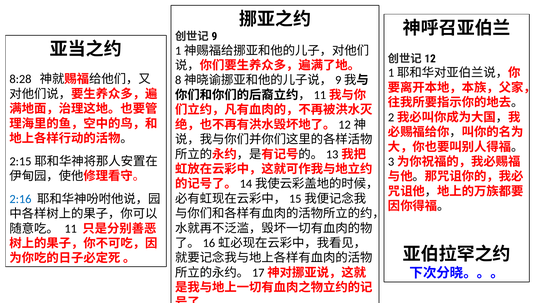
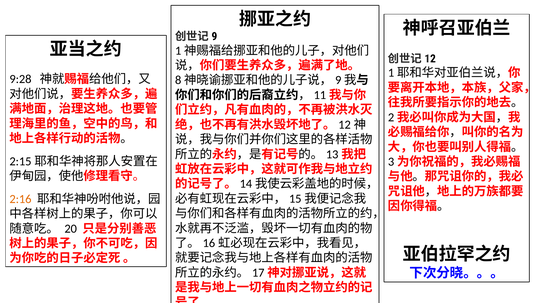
8:28: 8:28 -> 9:28 (20, 79)
2:16 colour: blue -> orange (20, 199)
11: 11 -> 20 (71, 229)
